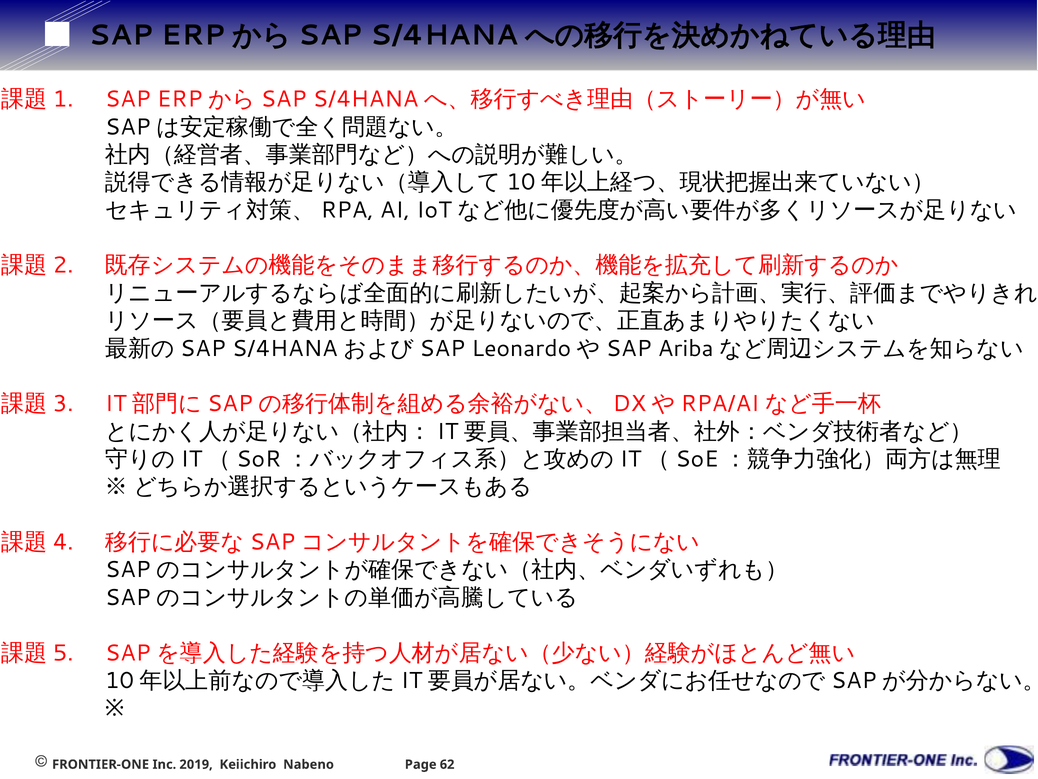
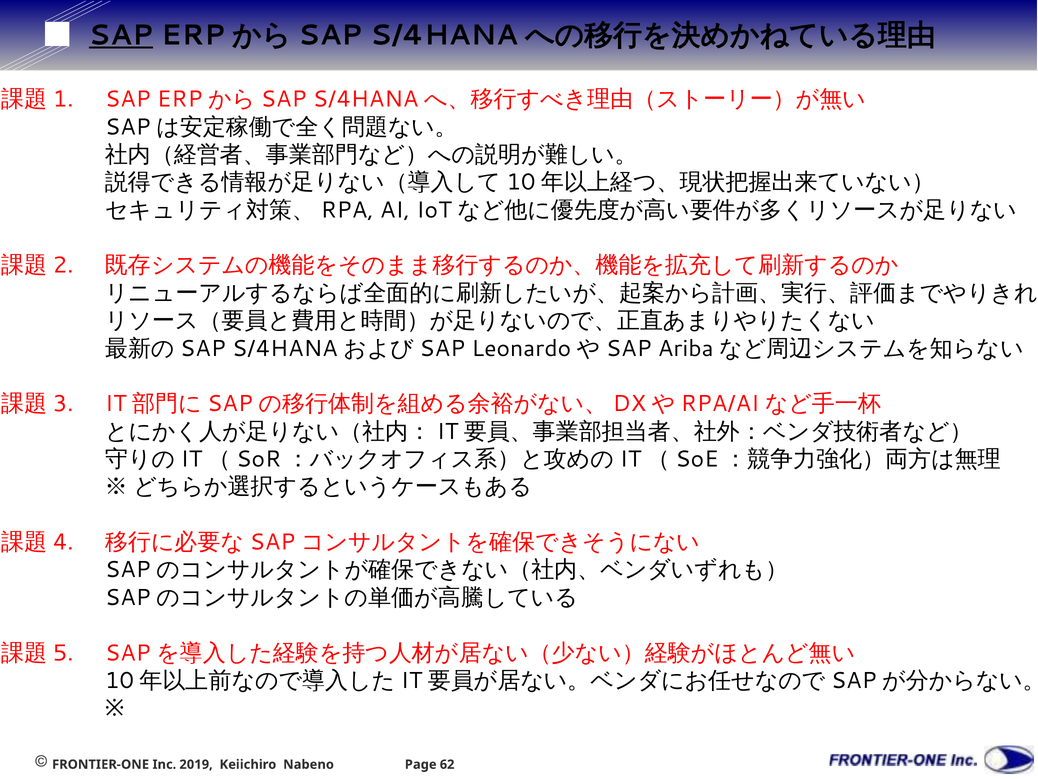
SAP underline: none -> present (121, 35)
